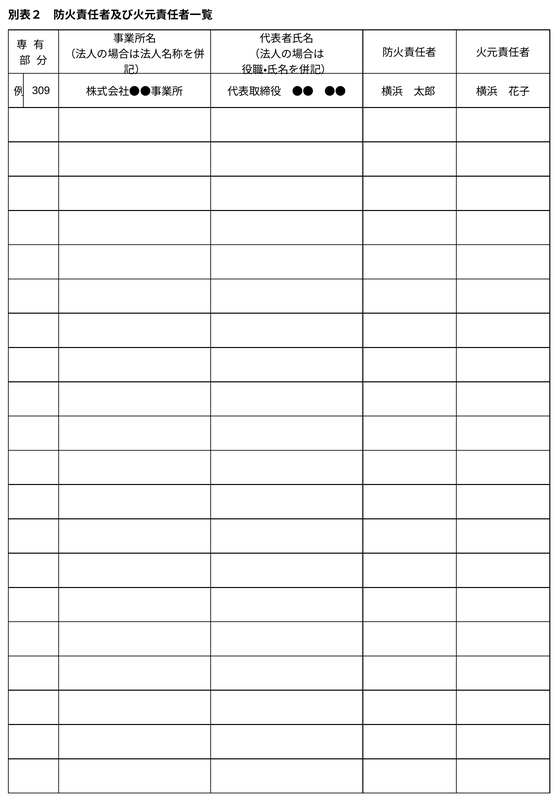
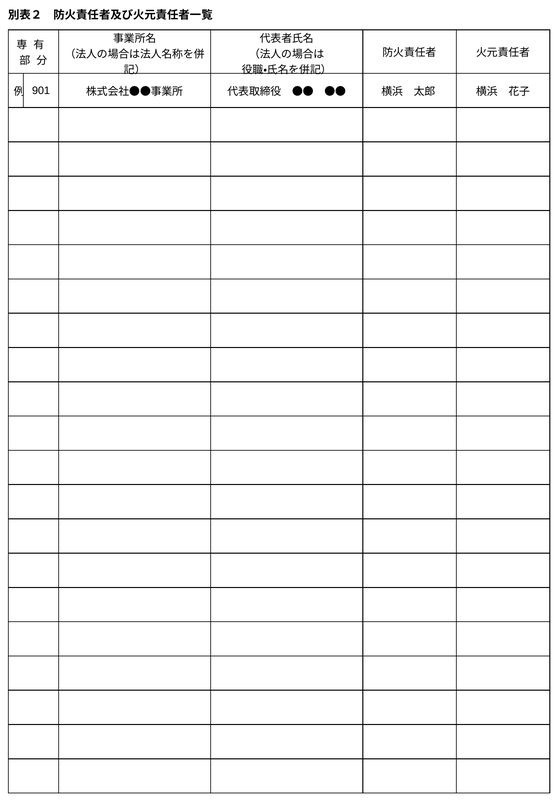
309: 309 -> 901 (41, 91)
